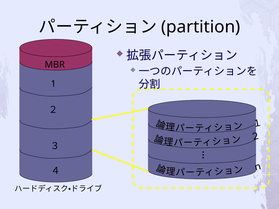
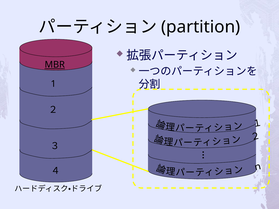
MBR underline: none -> present (55, 65)
